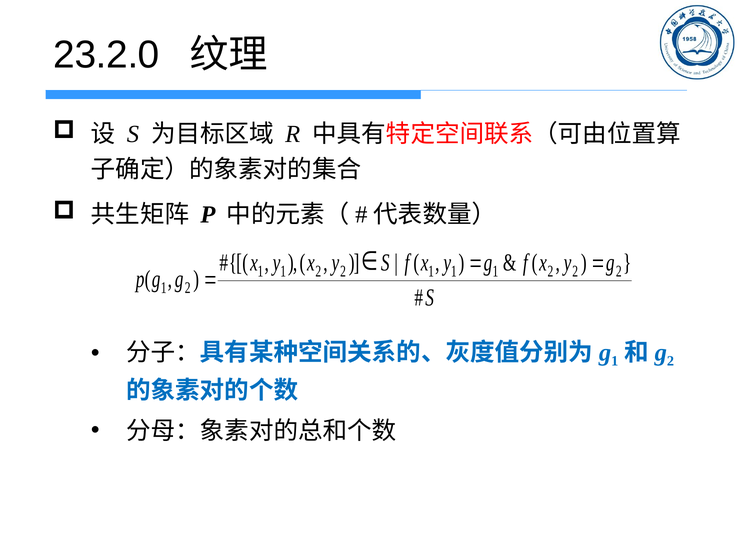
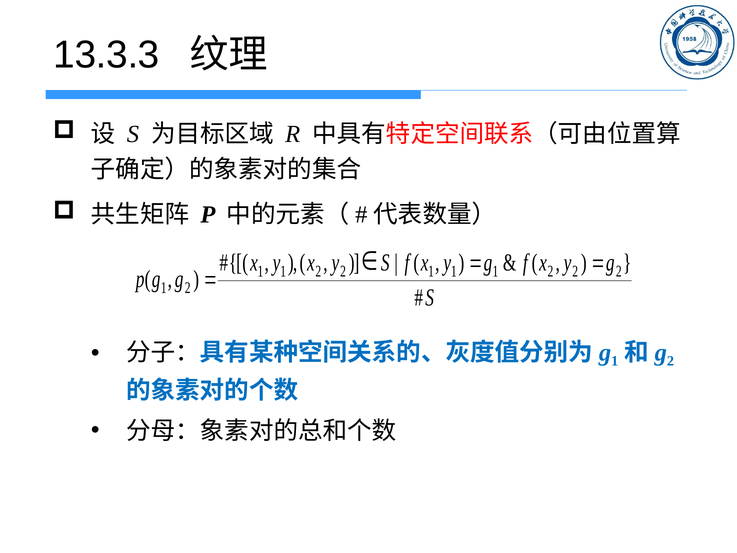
23.2.0: 23.2.0 -> 13.3.3 (107, 55)
